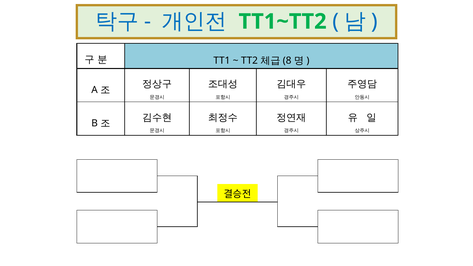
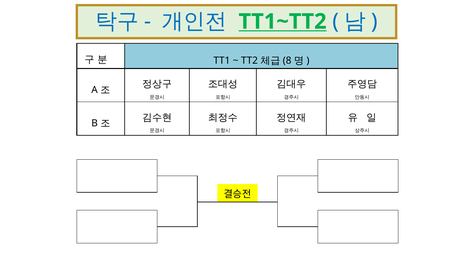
TT1~TT2 underline: none -> present (283, 22)
